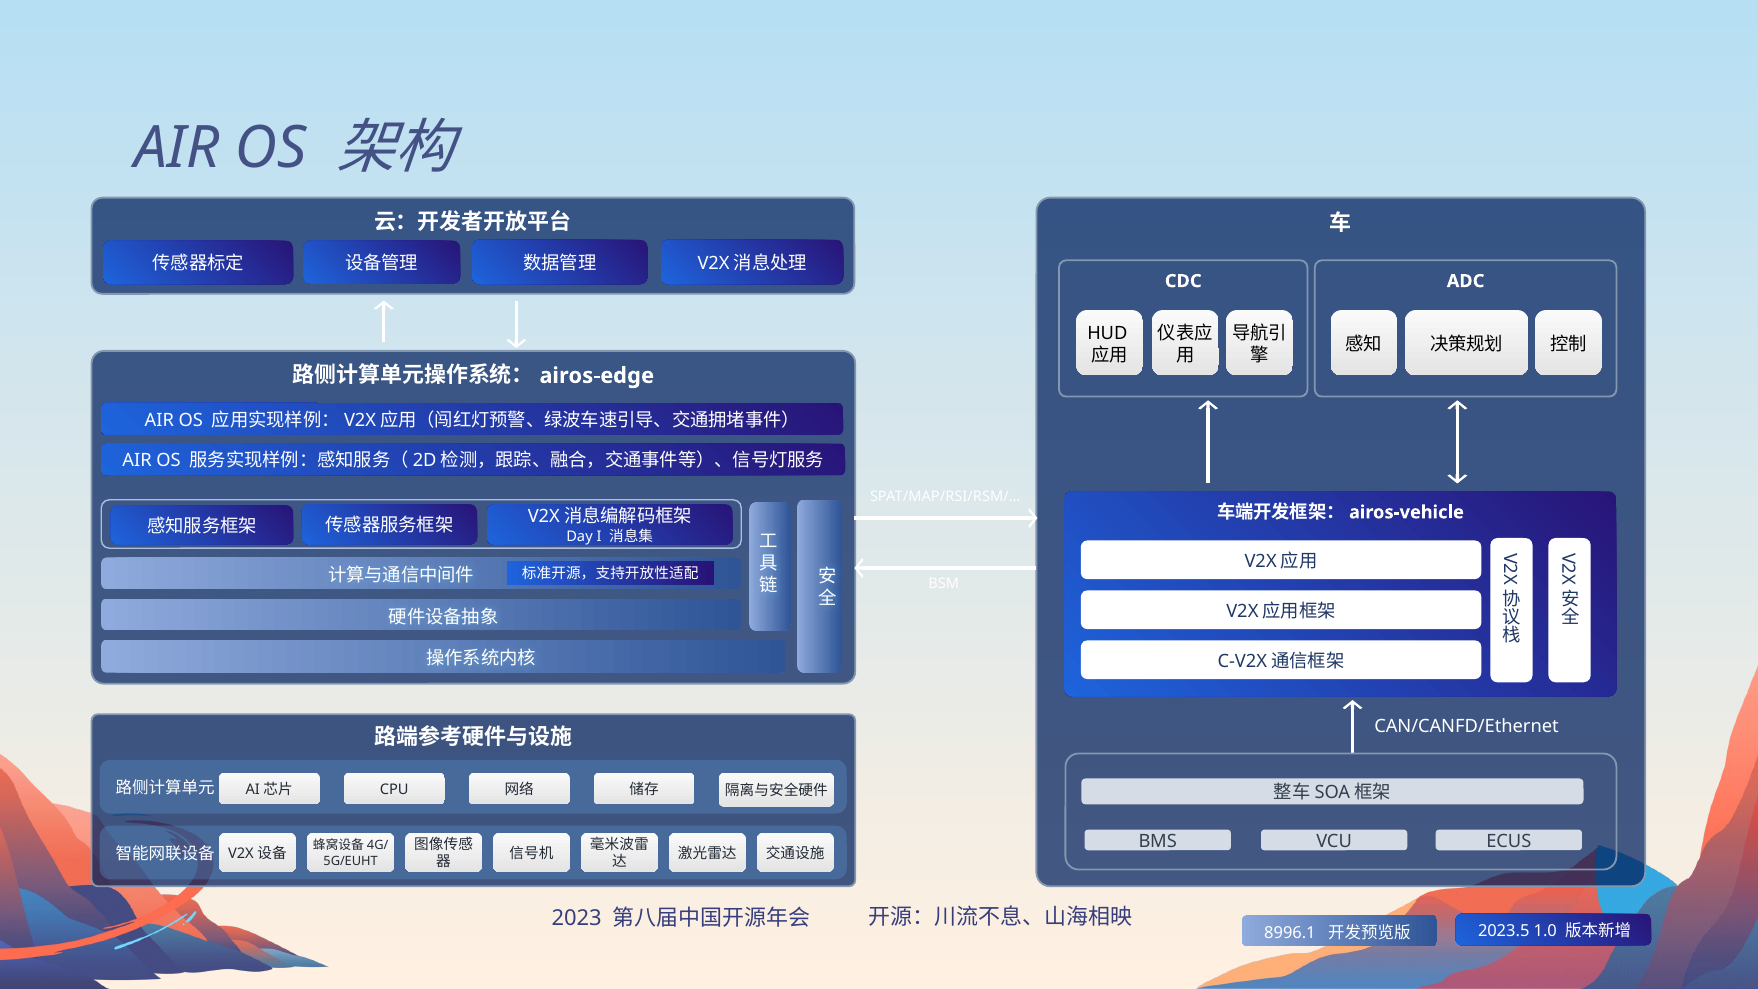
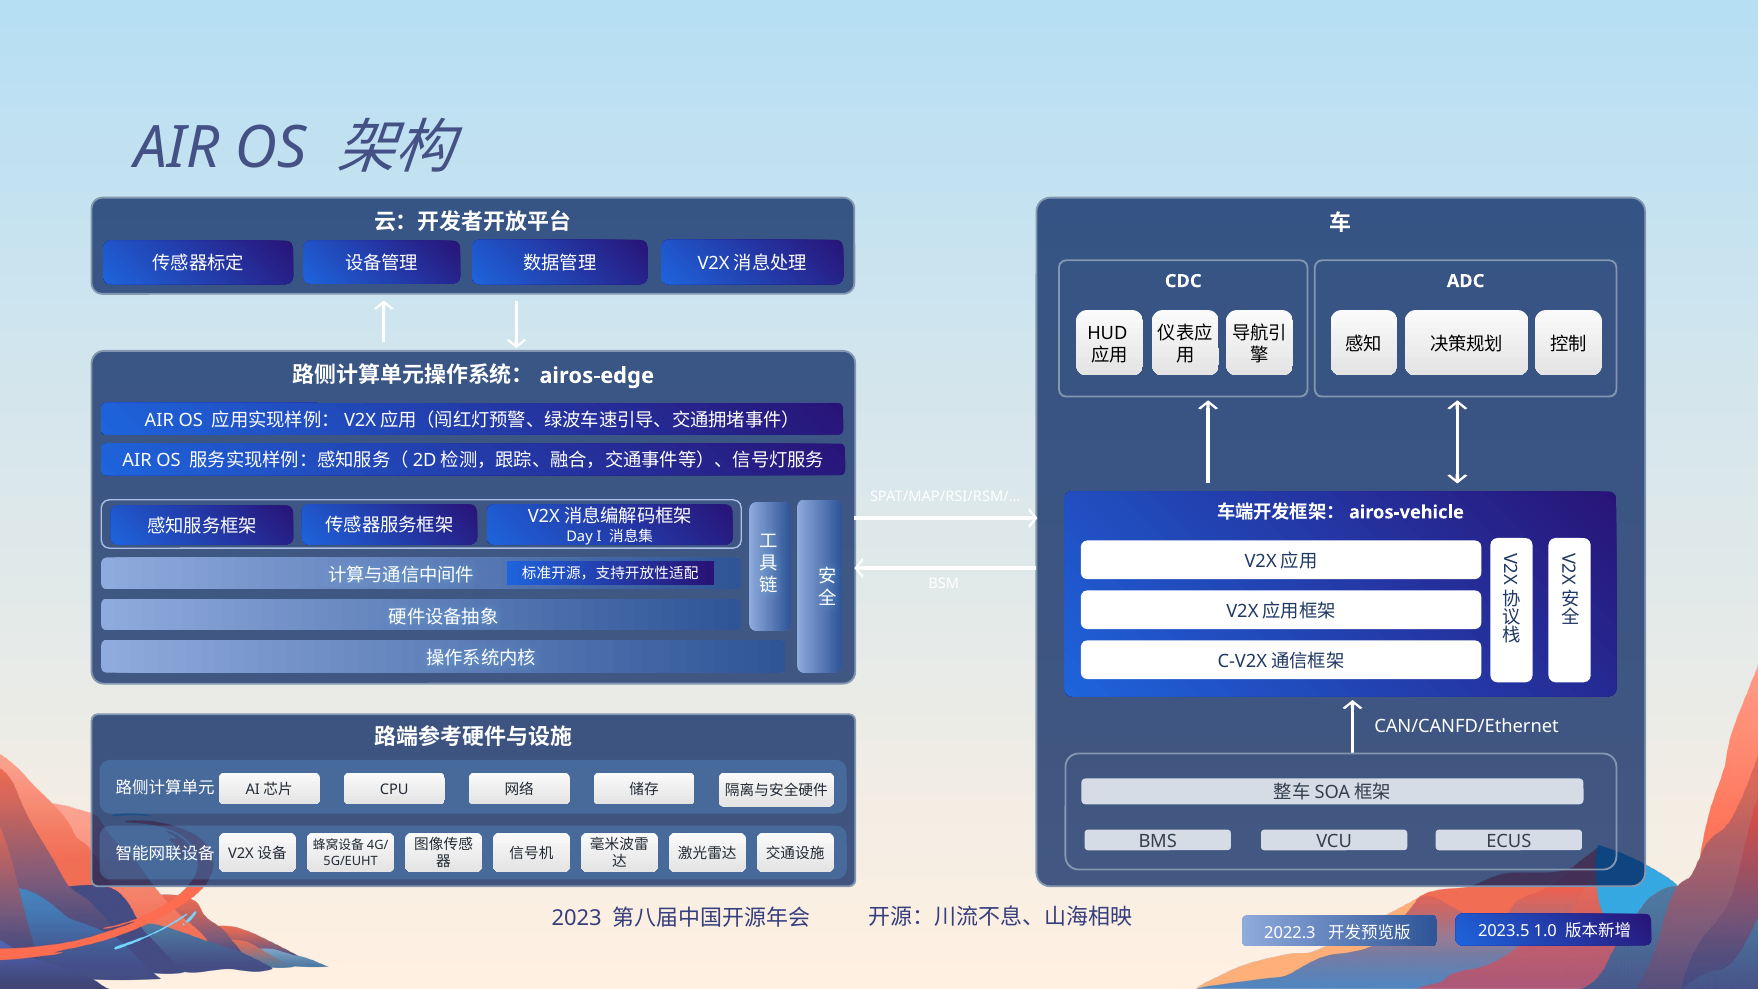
8996.1: 8996.1 -> 2022.3 (1290, 933)
